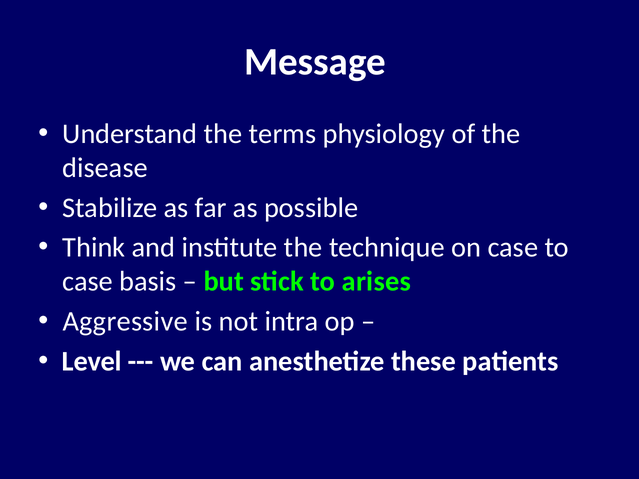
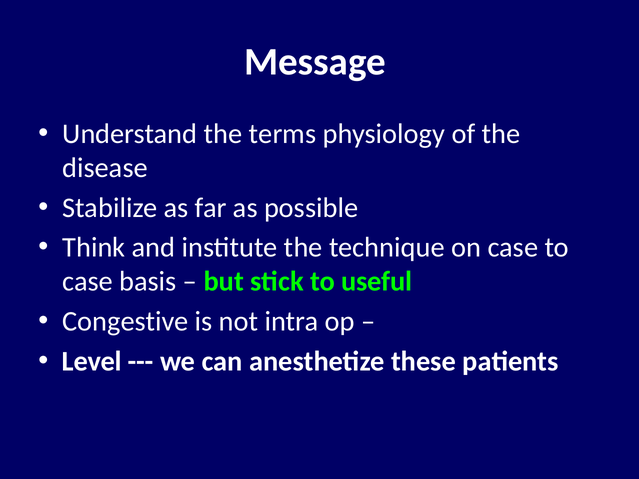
arises: arises -> useful (377, 282)
Aggressive: Aggressive -> Congestive (125, 322)
